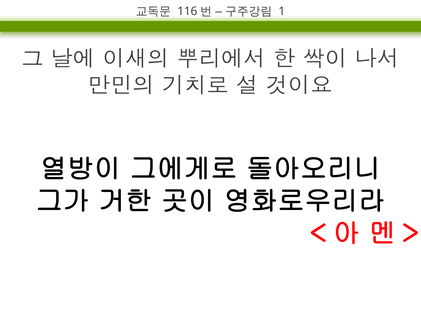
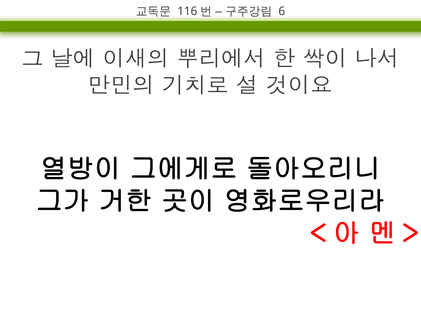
1: 1 -> 6 (282, 11)
